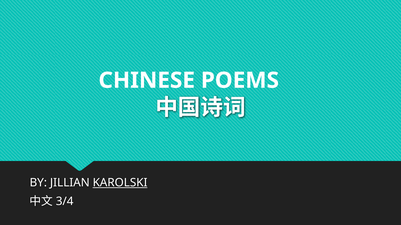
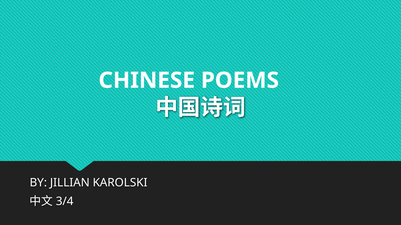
KAROLSKI underline: present -> none (120, 183)
